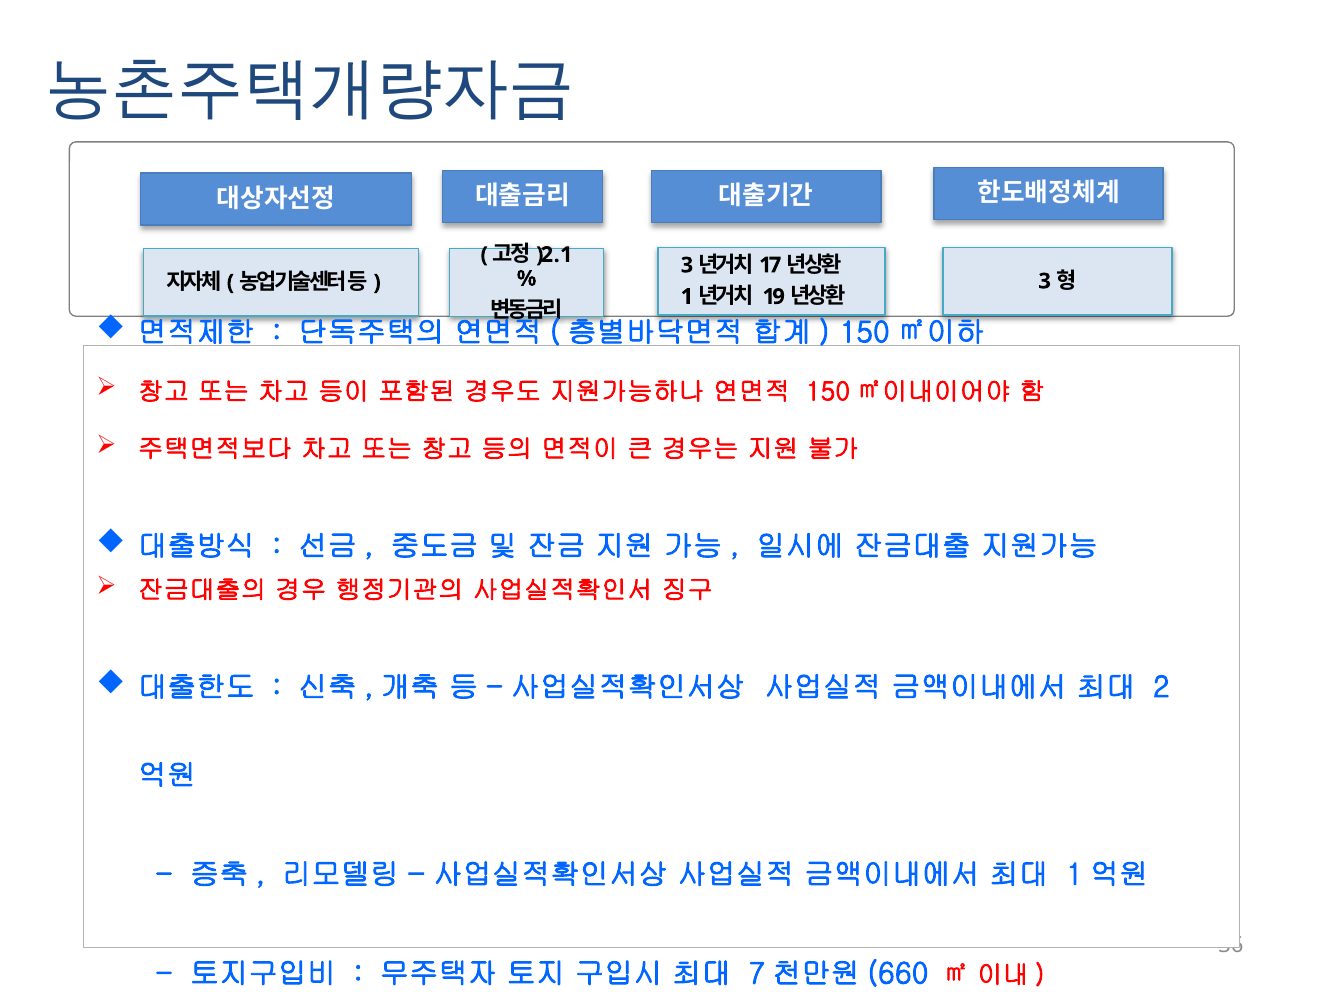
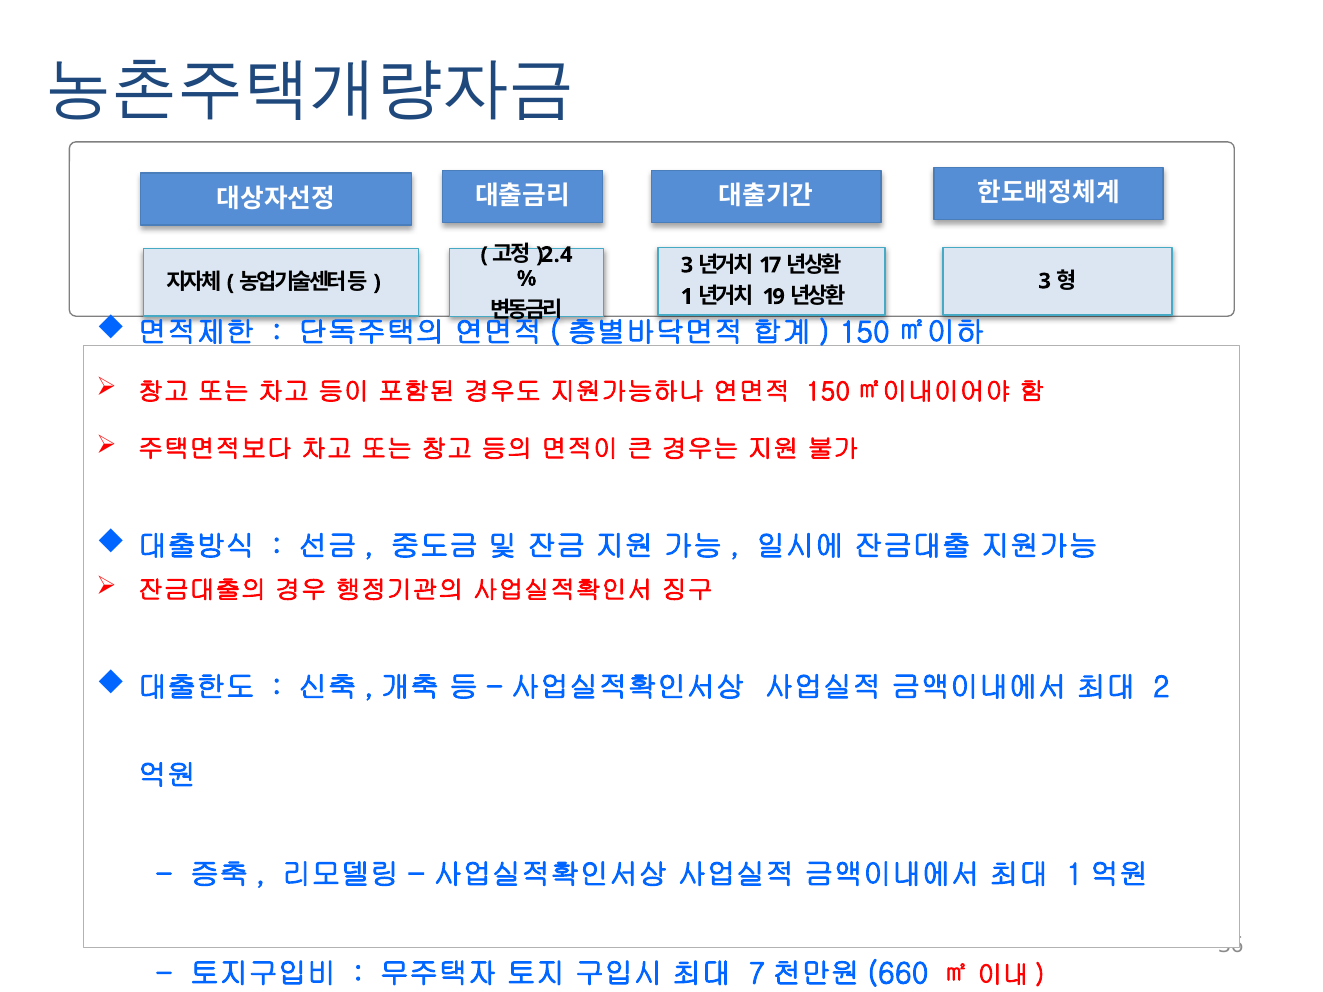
1: 1 -> 4 (566, 255)
